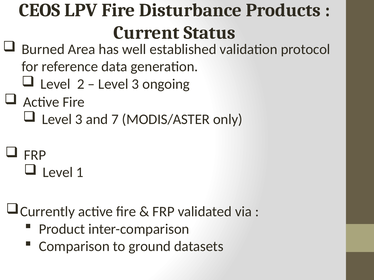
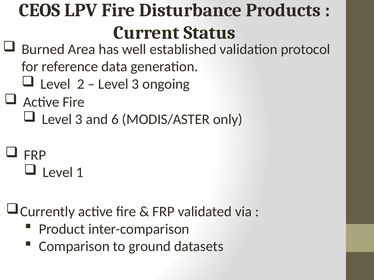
7: 7 -> 6 (115, 120)
